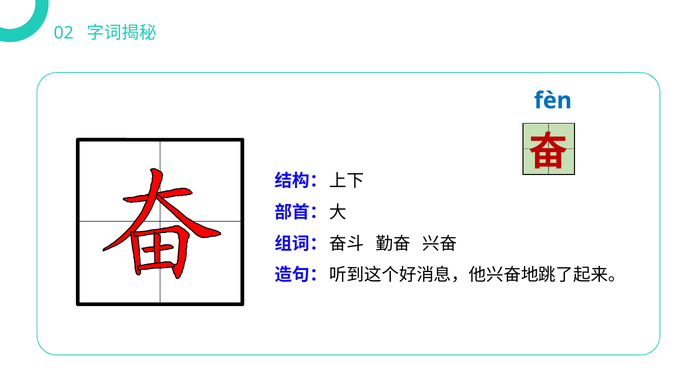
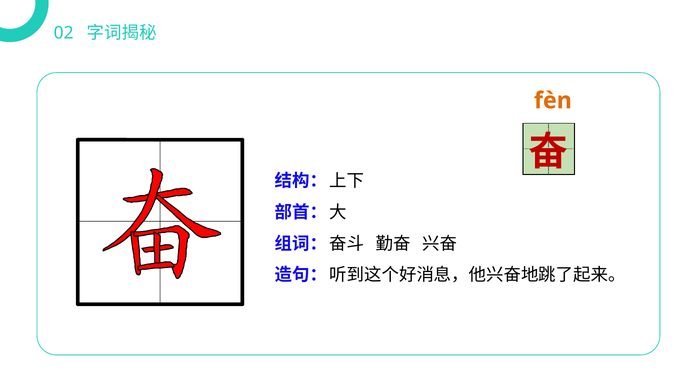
fèn colour: blue -> orange (553, 101)
